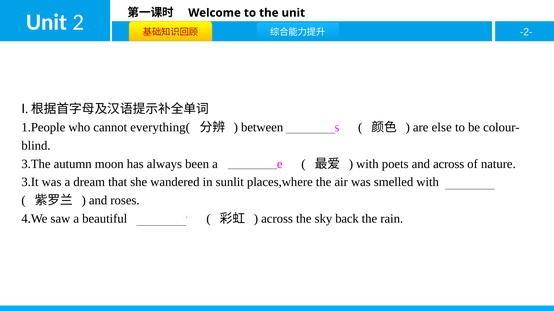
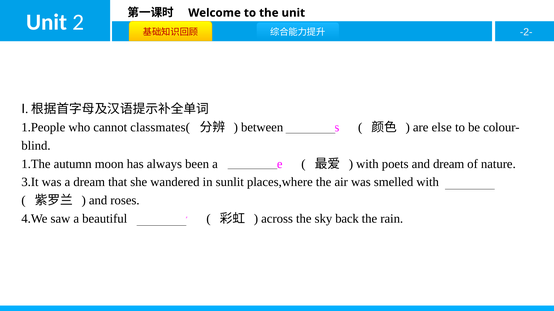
everything(: everything( -> classmates( (160, 128)
3.The: 3.The -> 1.The (36, 164)
and across: across -> dream (449, 164)
